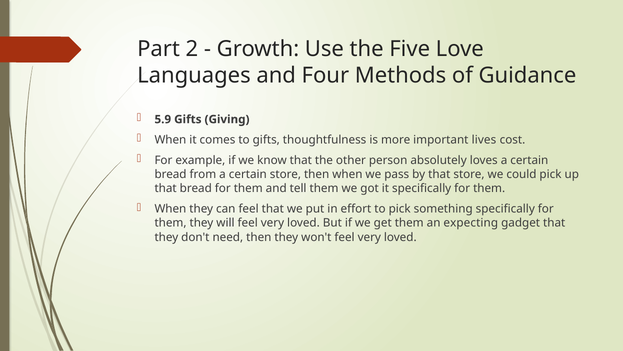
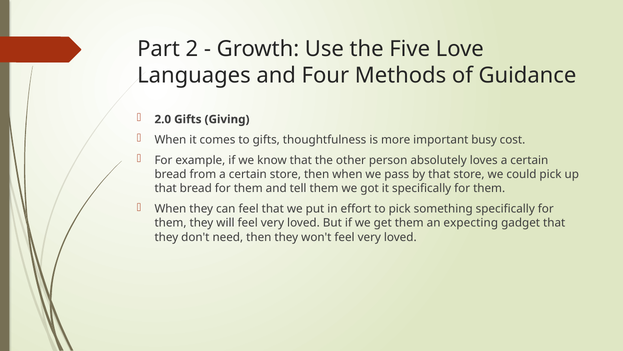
5.9: 5.9 -> 2.0 (163, 119)
lives: lives -> busy (484, 140)
